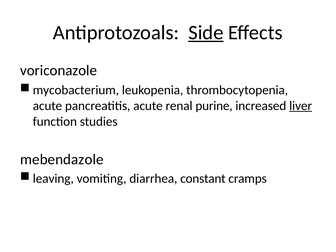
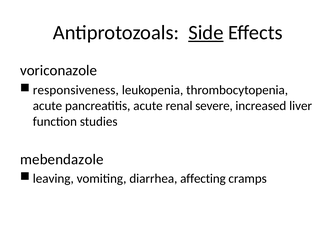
mycobacterium: mycobacterium -> responsiveness (76, 90)
purine: purine -> severe (214, 106)
liver underline: present -> none (301, 106)
constant: constant -> affecting (203, 179)
